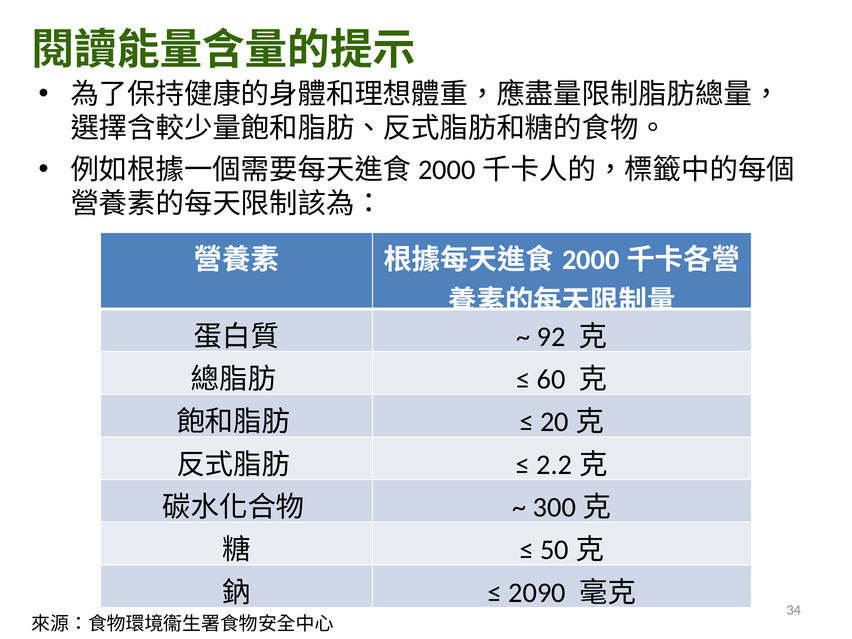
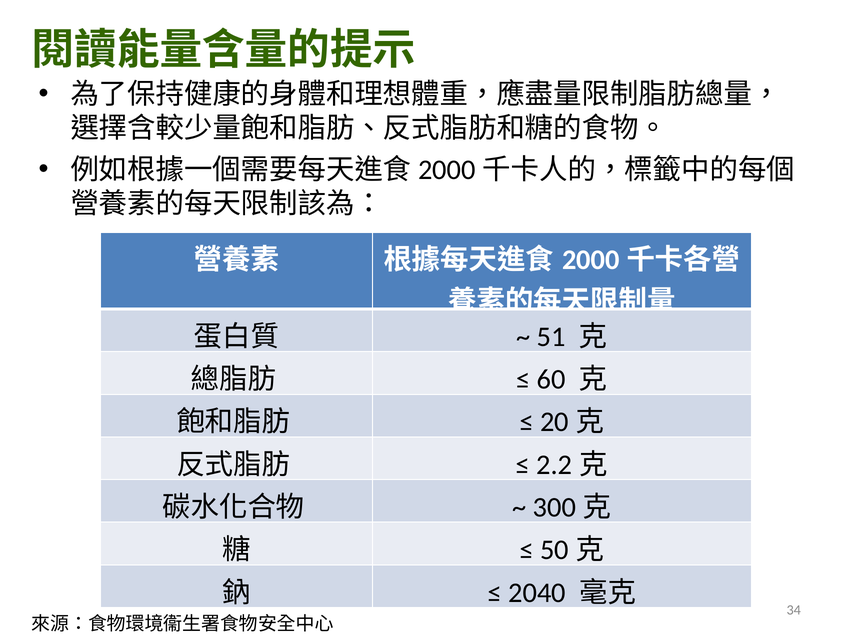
92: 92 -> 51 (551, 337)
2090: 2090 -> 2040 (537, 593)
